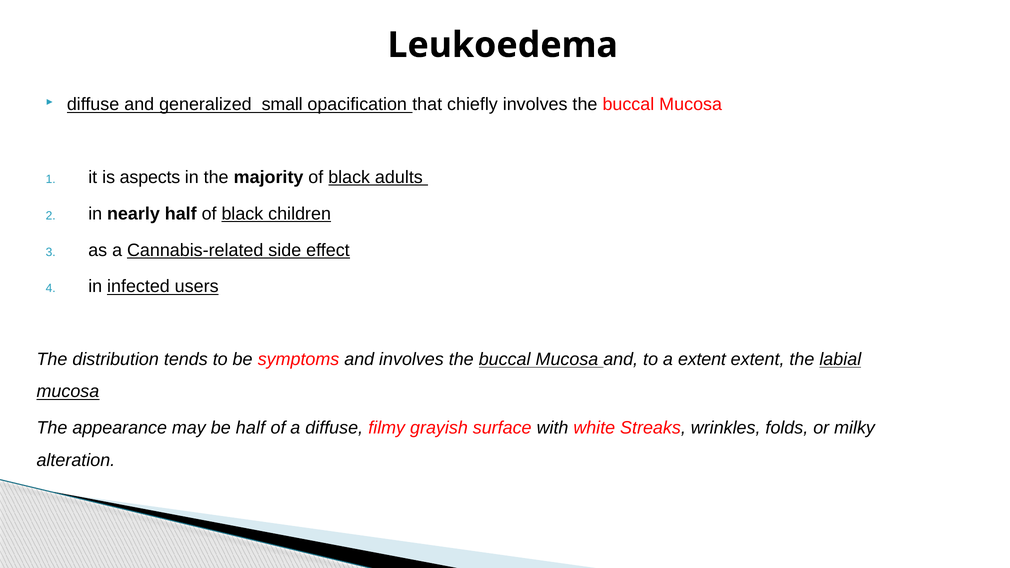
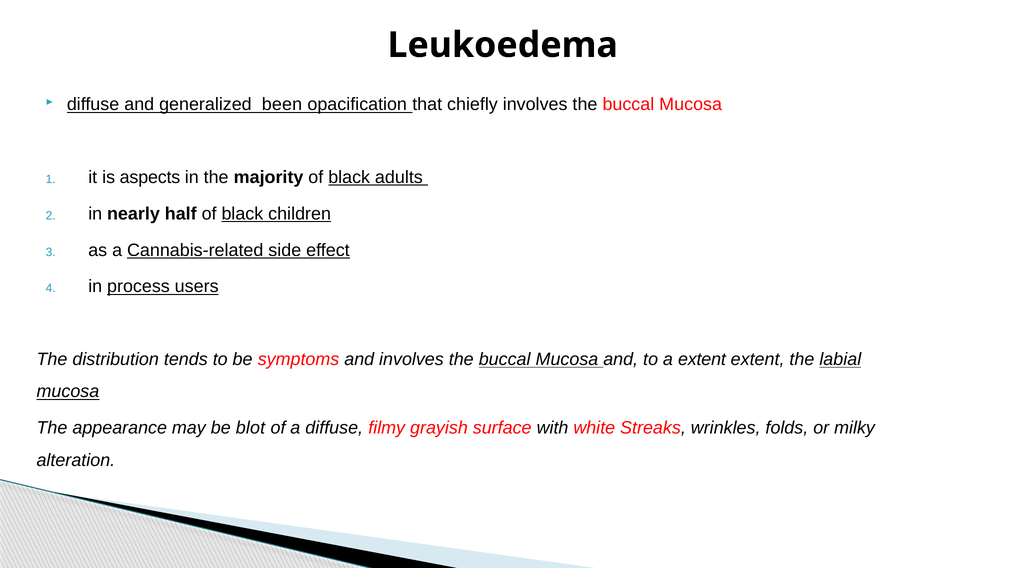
small: small -> been (282, 105)
infected: infected -> process (138, 287)
be half: half -> blot (251, 428)
